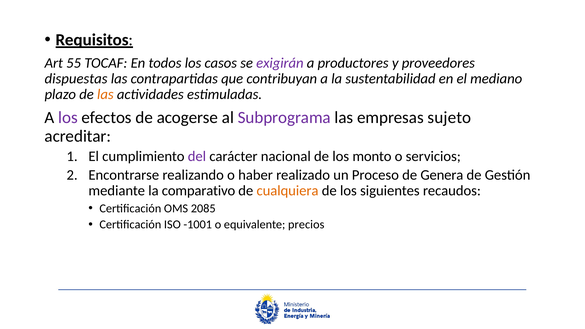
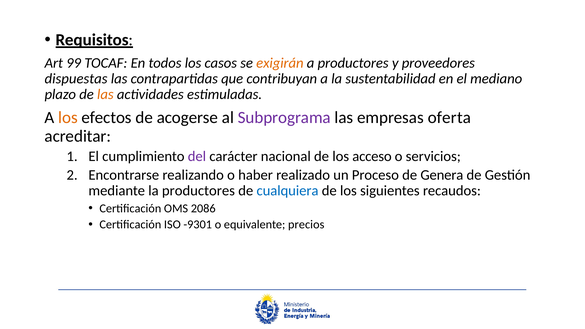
55: 55 -> 99 (74, 63)
exigirán colour: purple -> orange (280, 63)
los colour: purple -> orange (68, 118)
sujeto: sujeto -> oferta (449, 118)
monto: monto -> acceso (372, 156)
la comparativo: comparativo -> productores (198, 191)
cualquiera colour: orange -> blue (288, 191)
2085: 2085 -> 2086 (203, 208)
-1001: -1001 -> -9301 (198, 225)
